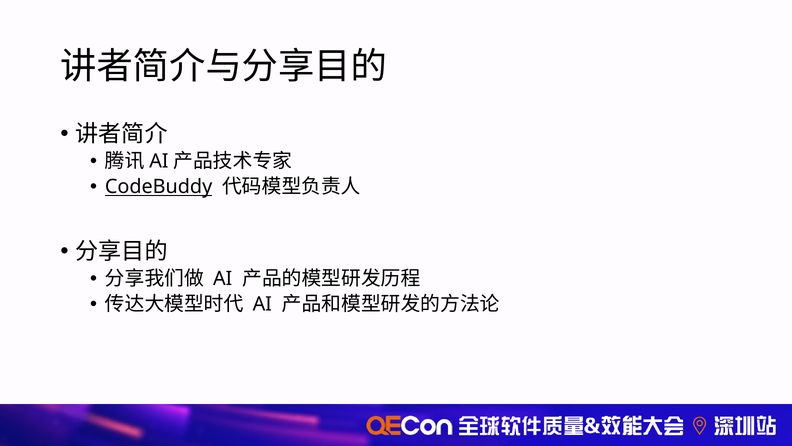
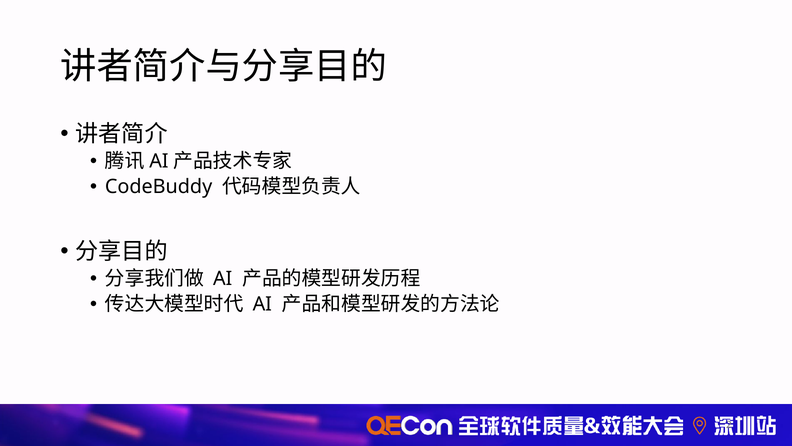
CodeBuddy underline: present -> none (159, 187)
